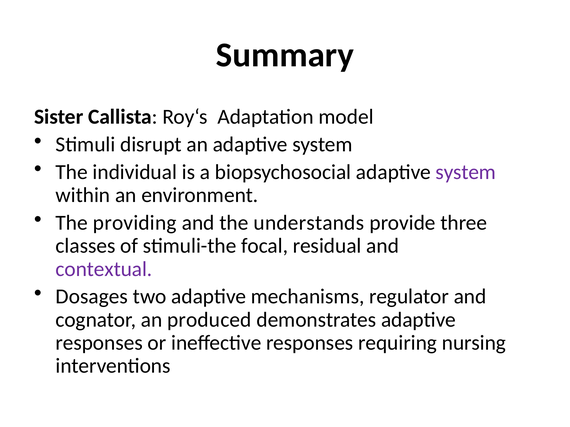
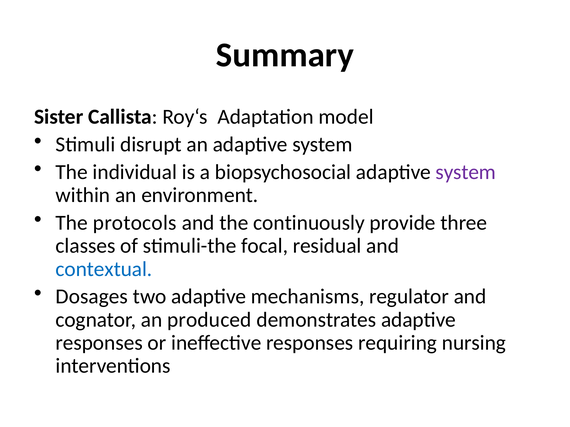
providing: providing -> protocols (135, 223)
understands: understands -> continuously (309, 223)
contextual colour: purple -> blue (104, 269)
